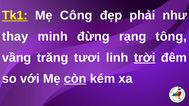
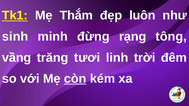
Công: Công -> Thắm (76, 15)
phải: phải -> luôn (142, 15)
thay: thay -> sinh (15, 37)
trời underline: present -> none (145, 58)
